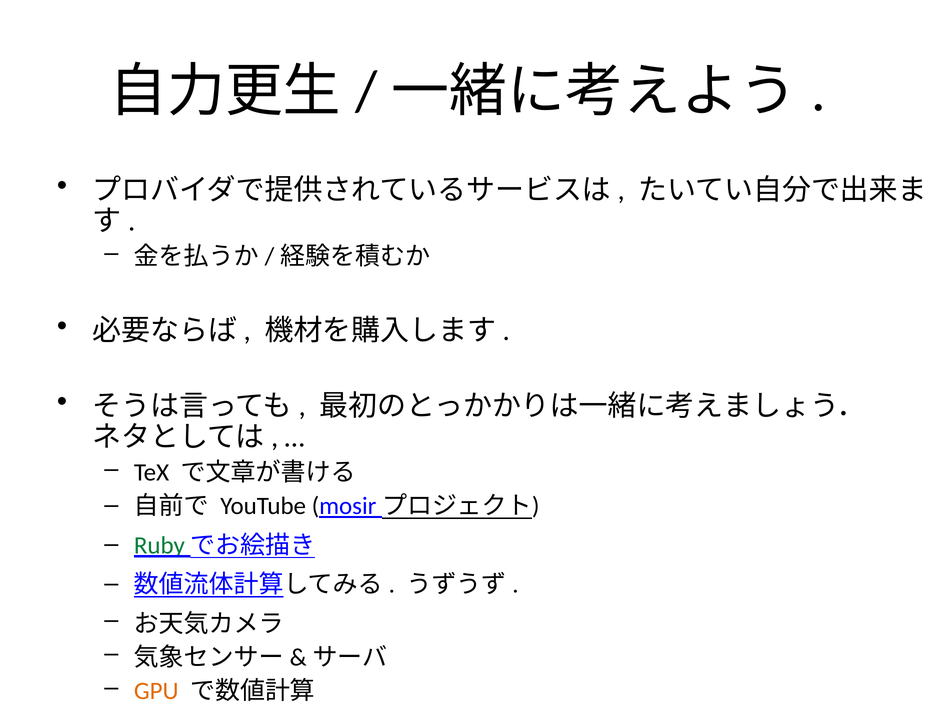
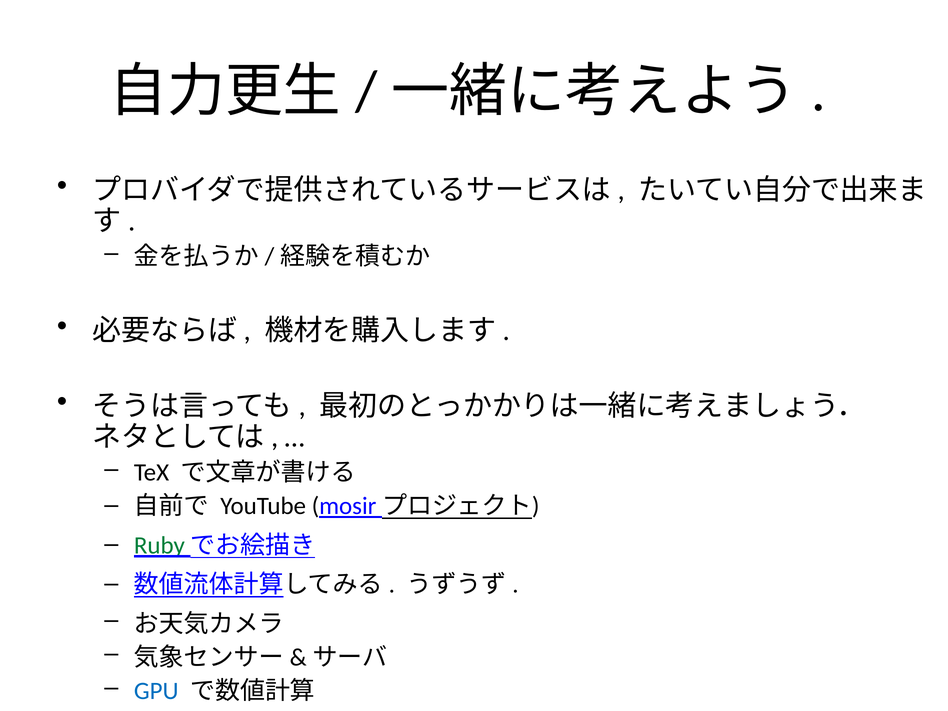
GPU colour: orange -> blue (156, 691)
